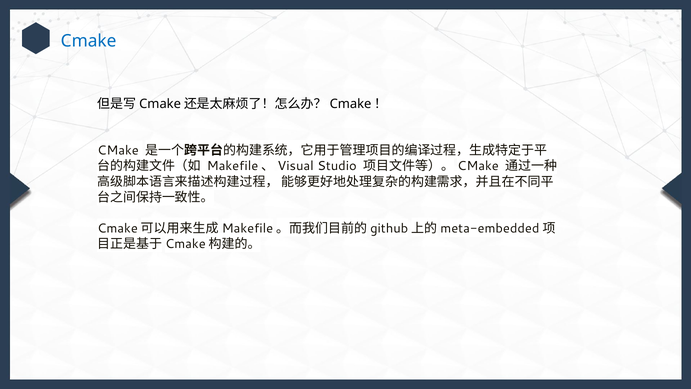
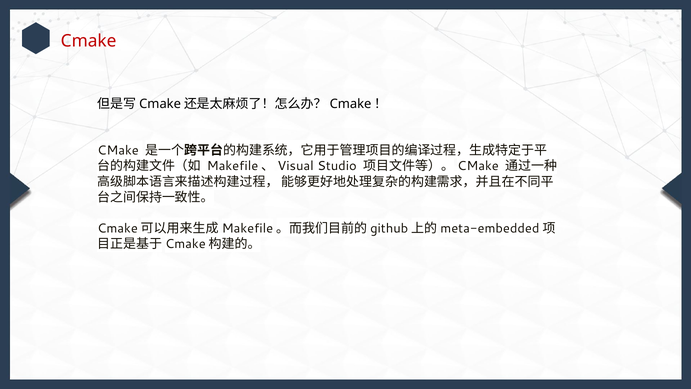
Cmake colour: blue -> red (89, 41)
